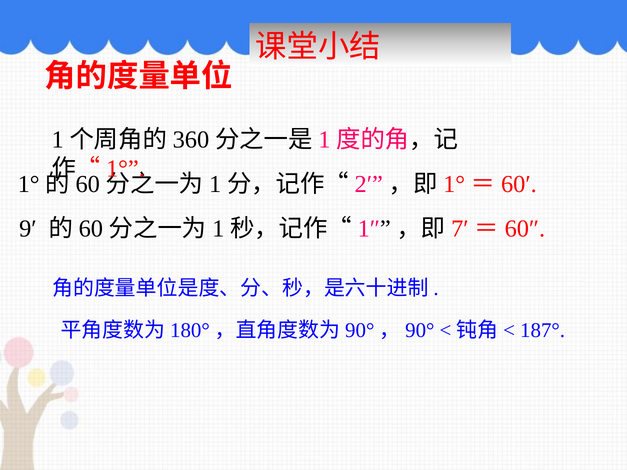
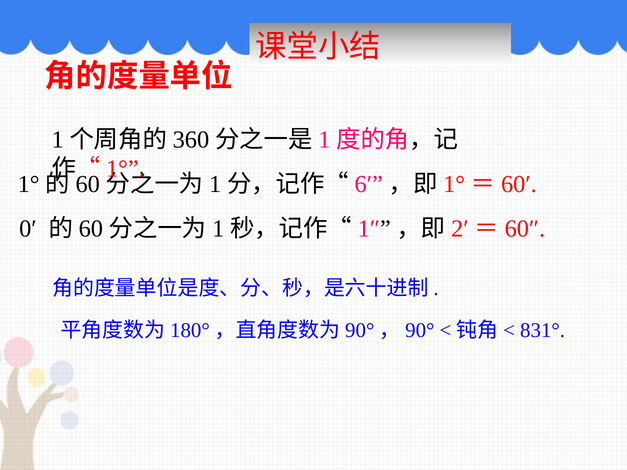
2′: 2′ -> 6′ (369, 185)
9′: 9′ -> 0′ (28, 229)
7′: 7′ -> 2′ (460, 229)
187°: 187° -> 831° (543, 330)
